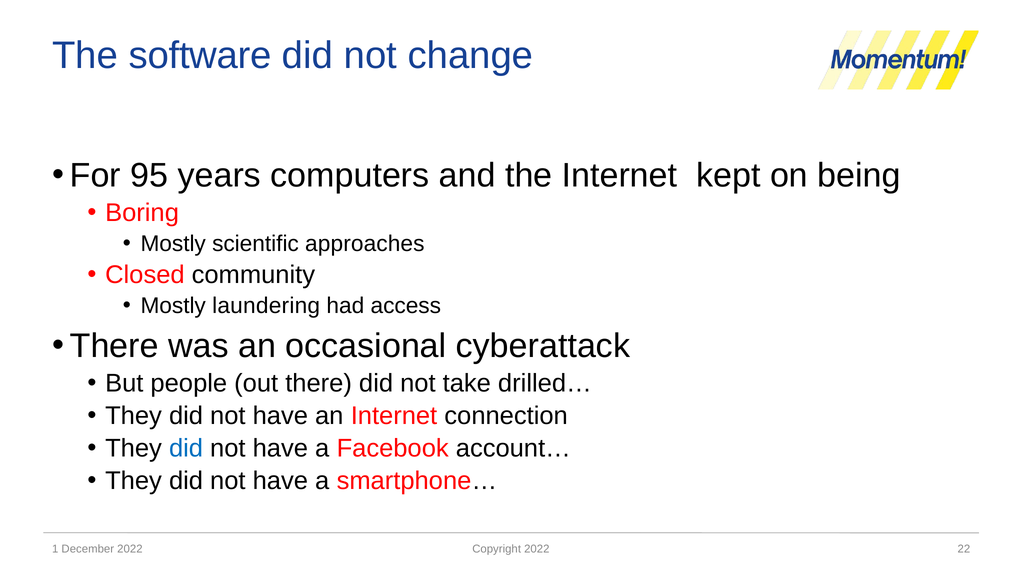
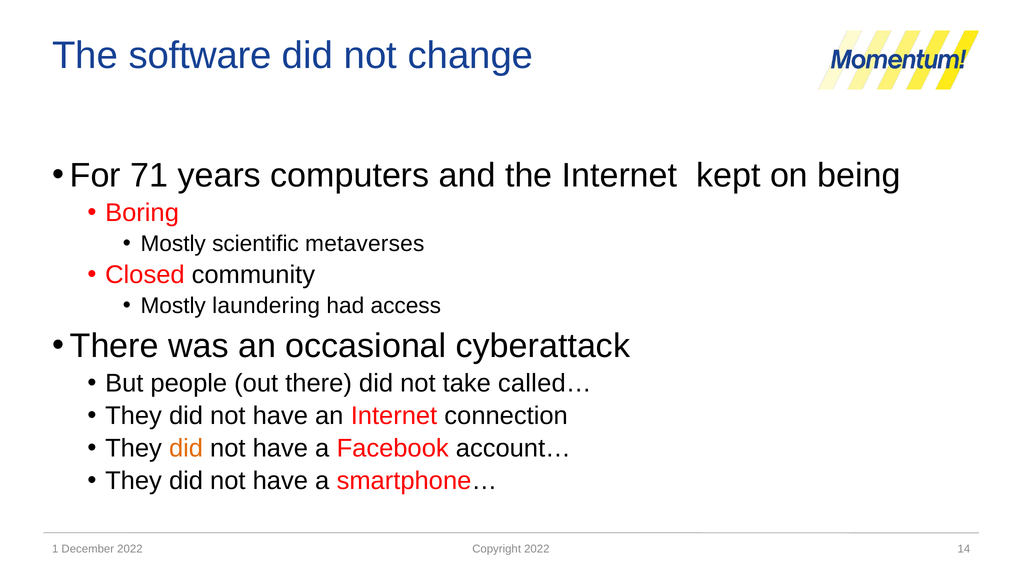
95: 95 -> 71 (149, 176)
approaches: approaches -> metaverses (365, 244)
drilled…: drilled… -> called… (545, 383)
did colour: blue -> orange (186, 448)
22: 22 -> 14 (964, 549)
